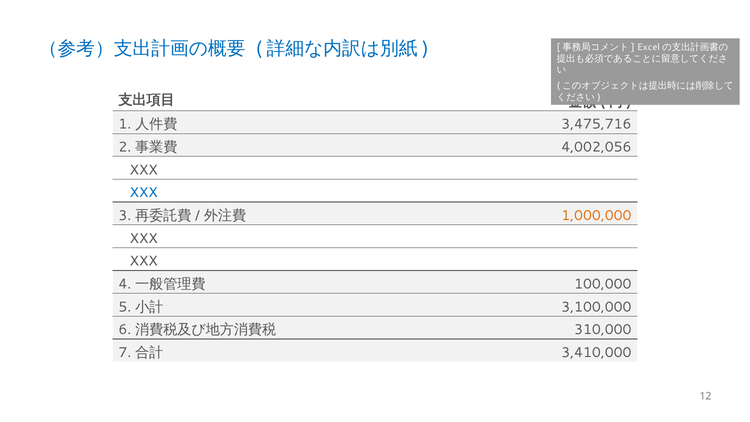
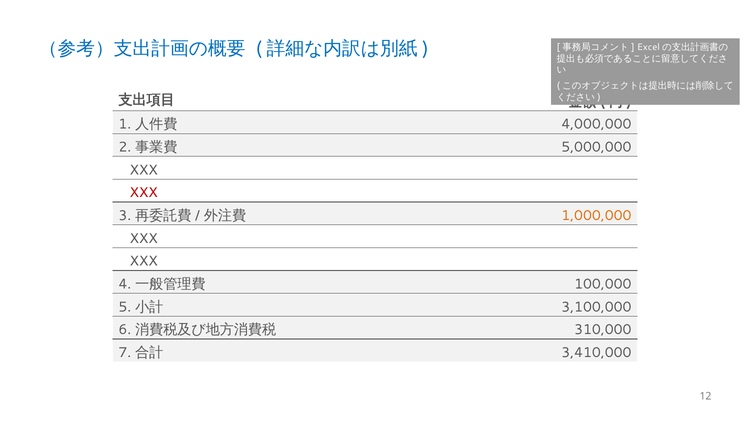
3,475,716: 3,475,716 -> 4,000,000 (596, 124)
4,002,056: 4,002,056 -> 5,000,000 (596, 147)
XXX colour: blue -> red (144, 193)
